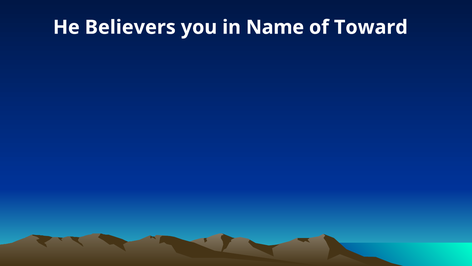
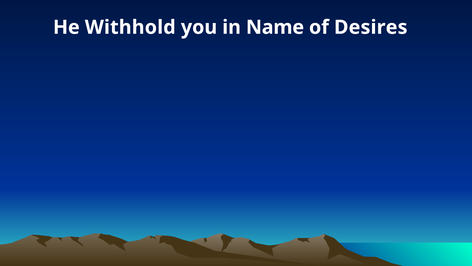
Believers: Believers -> Withhold (130, 27)
Toward: Toward -> Desires (371, 27)
